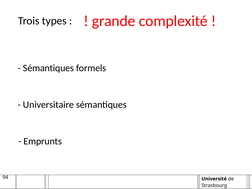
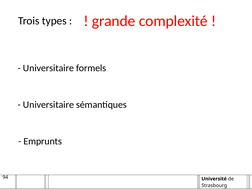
Sémantiques: Sémantiques -> Universitaire (48, 68)
